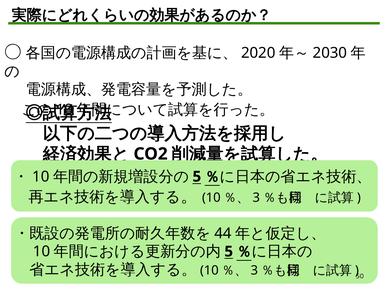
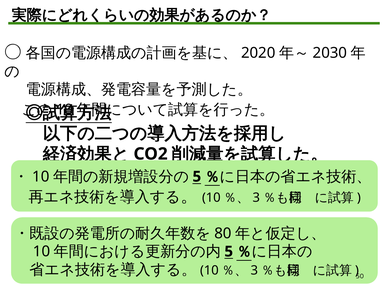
44: 44 -> 80 (223, 234)
